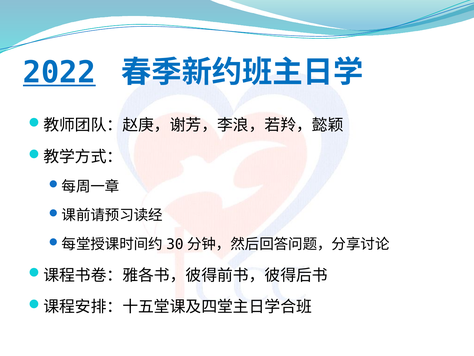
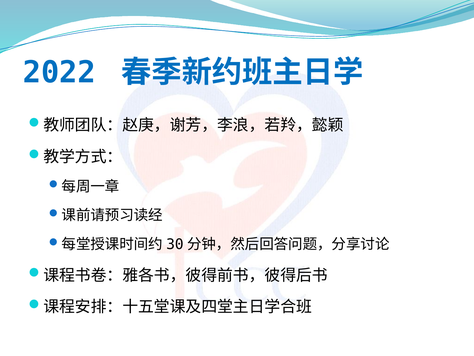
2022 underline: present -> none (59, 72)
